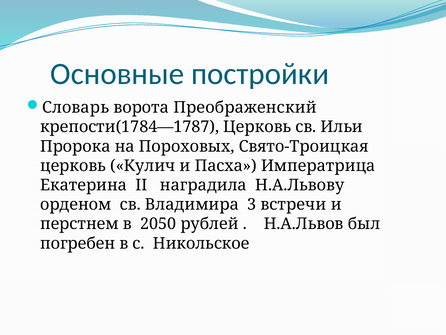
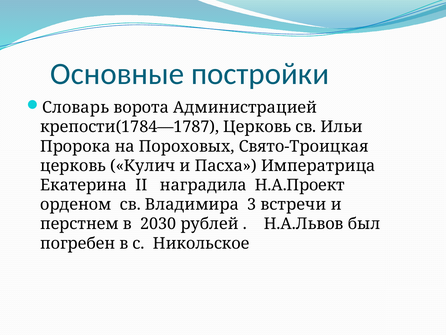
Преображенский: Преображенский -> Администрацией (245, 107)
Н.А.Львову: Н.А.Львову -> Н.А.Проект (300, 185)
2050: 2050 -> 2030 (158, 224)
